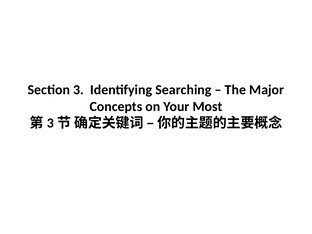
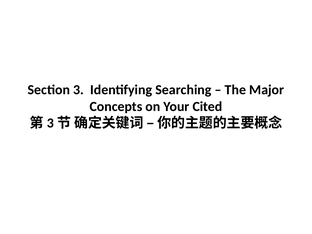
Most: Most -> Cited (207, 106)
